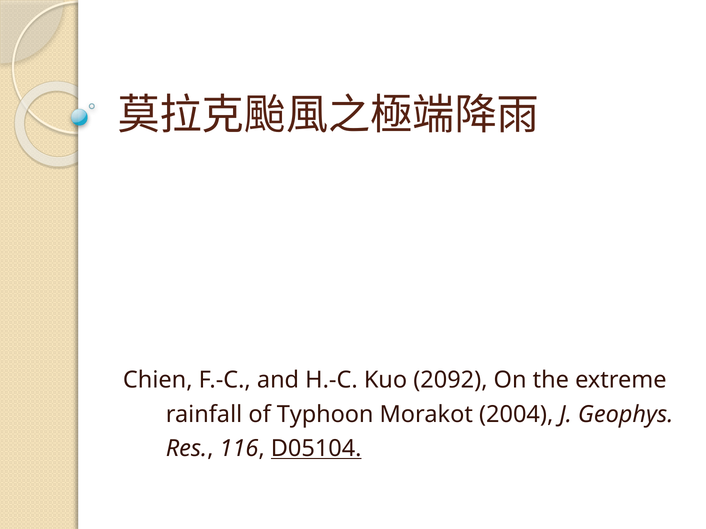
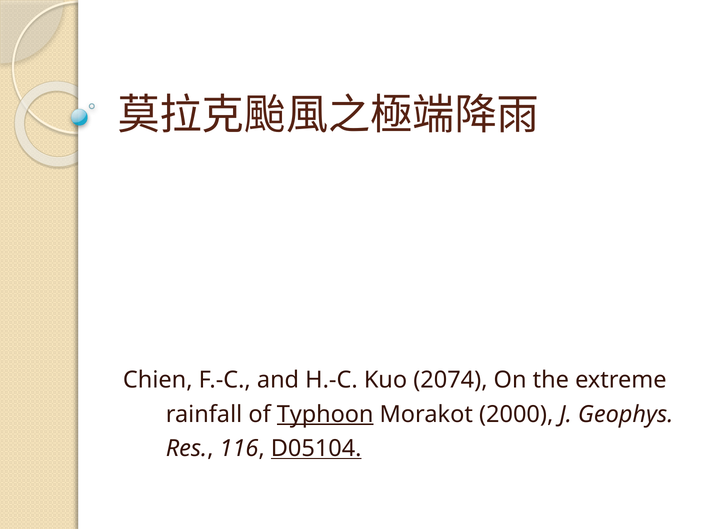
2092: 2092 -> 2074 (450, 381)
Typhoon underline: none -> present (325, 415)
2004: 2004 -> 2000 (516, 415)
